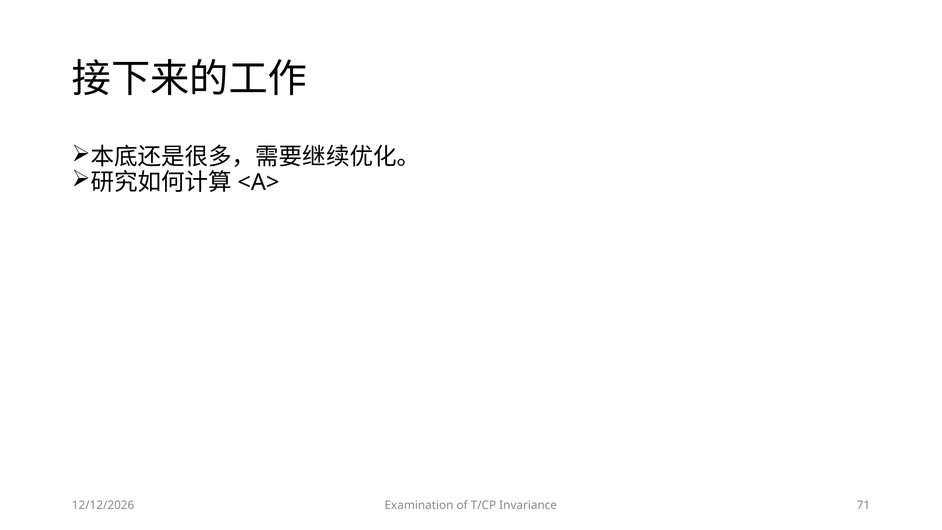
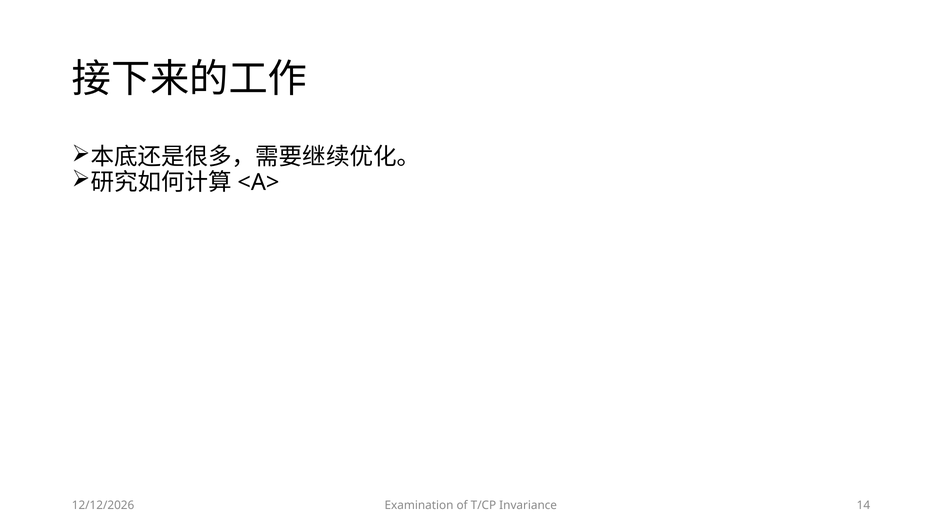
71: 71 -> 14 (863, 505)
